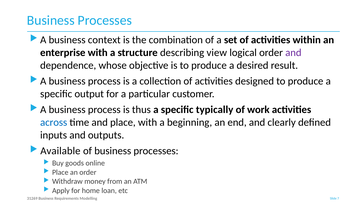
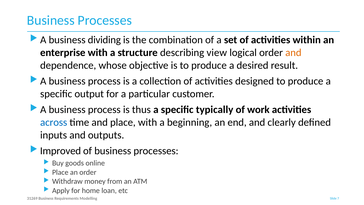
context: context -> dividing (104, 40)
and colour: purple -> orange (293, 53)
Available: Available -> Improved (61, 151)
